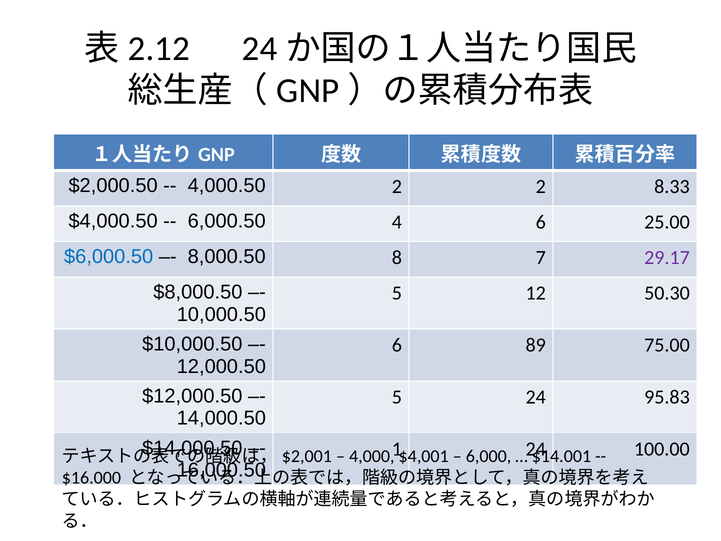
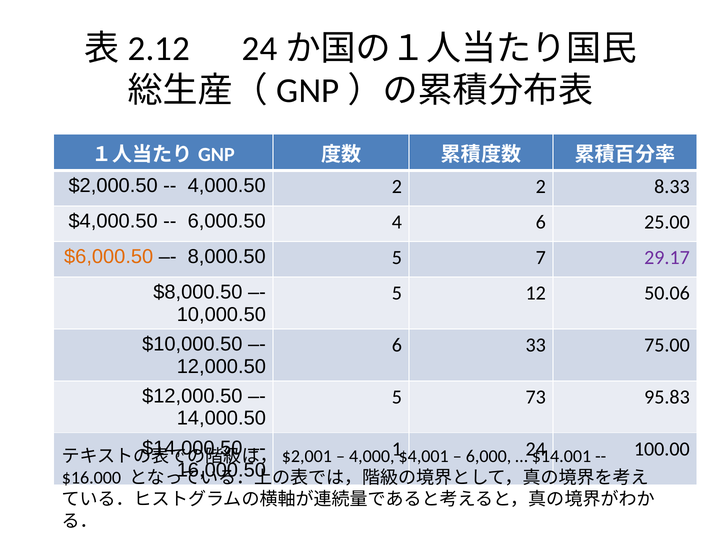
$6,000.50 colour: blue -> orange (109, 256)
8,000.50 8: 8 -> 5 (397, 257)
50.30: 50.30 -> 50.06 (667, 293)
89: 89 -> 33 (536, 345)
5 24: 24 -> 73 (536, 397)
